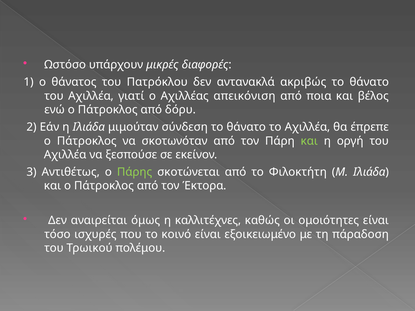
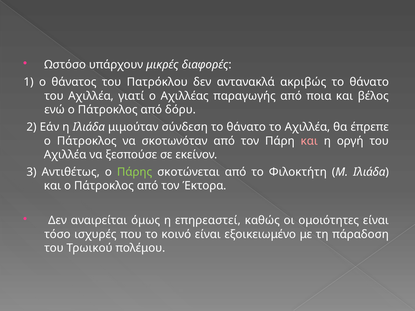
απεικόνιση: απεικόνιση -> παραγωγής (244, 96)
και colour: light green -> pink (309, 141)
καλλιτέχνες: καλλιτέχνες -> επηρεαστεί (208, 221)
